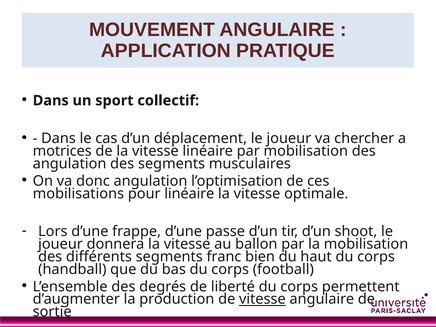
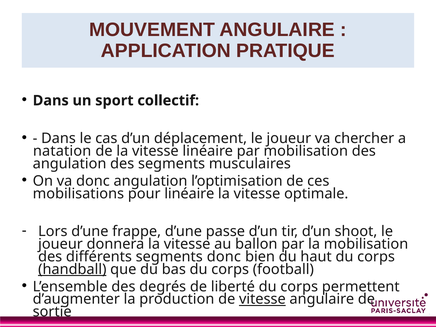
motrices: motrices -> natation (62, 151)
segments franc: franc -> donc (224, 257)
handball underline: none -> present (72, 269)
